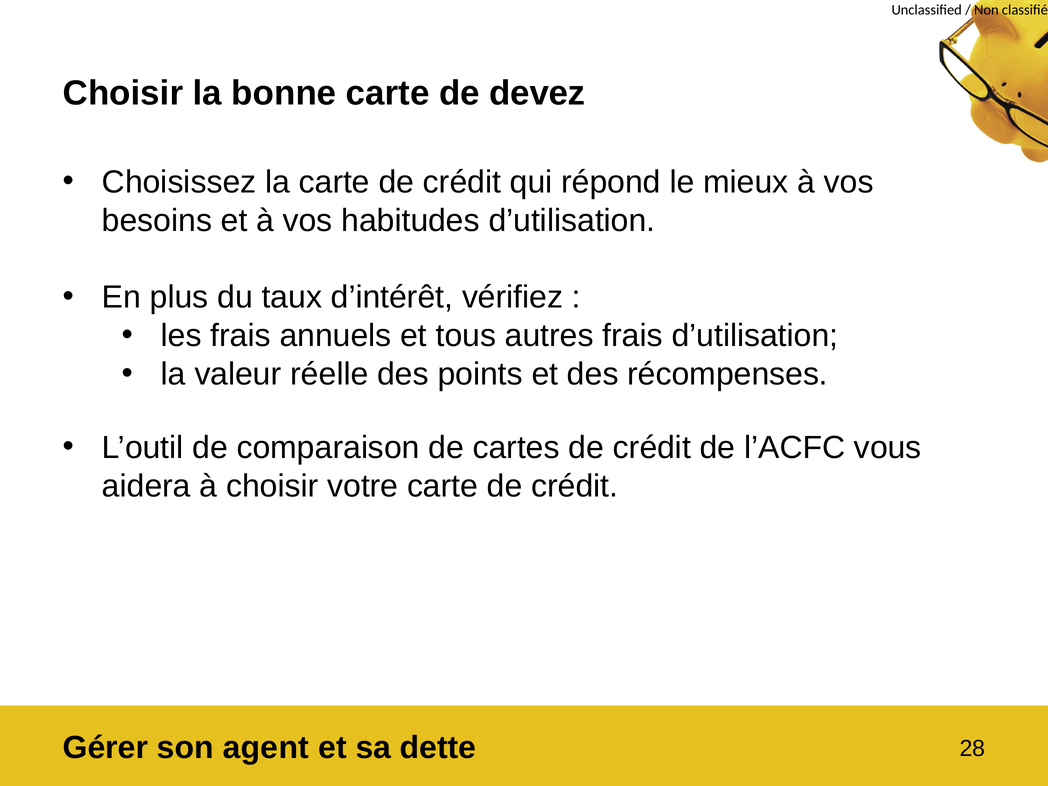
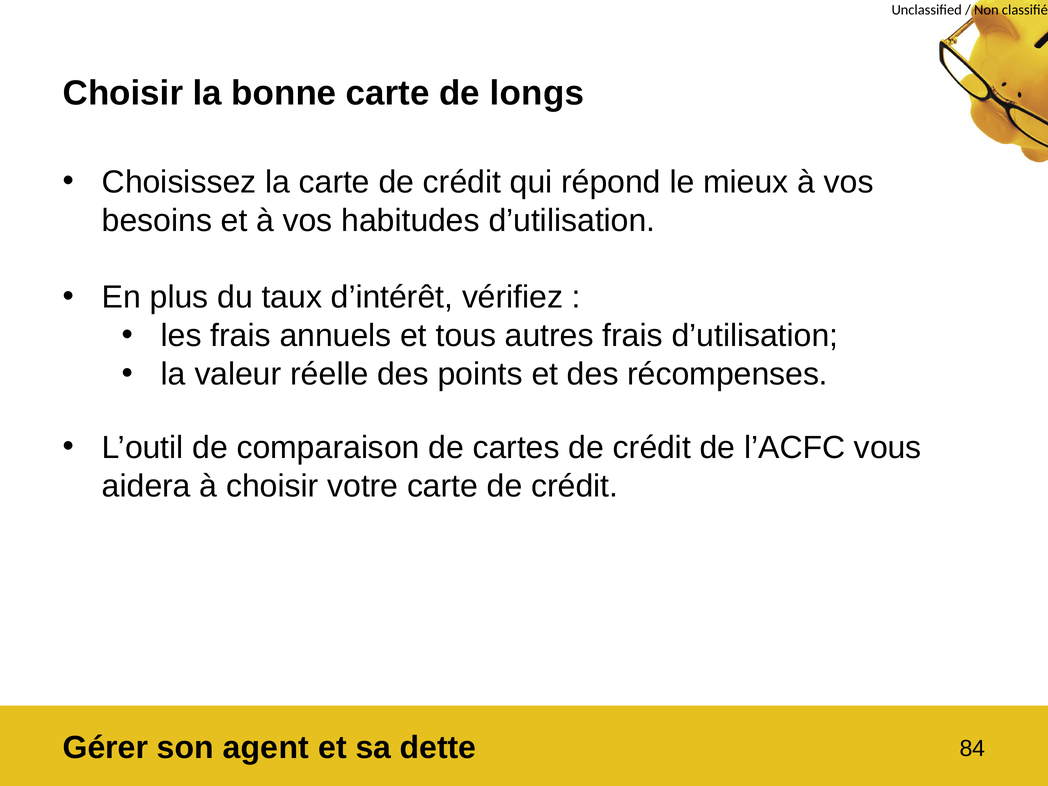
devez: devez -> longs (537, 93)
28: 28 -> 84 (973, 749)
